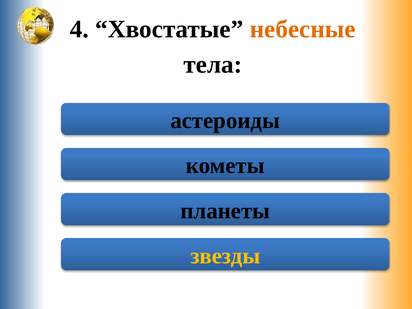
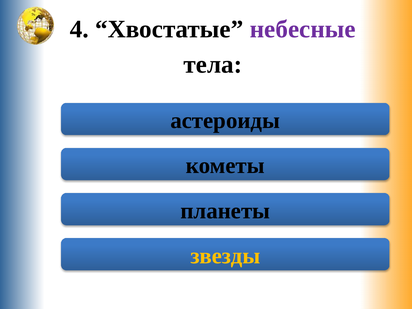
небесные colour: orange -> purple (303, 29)
